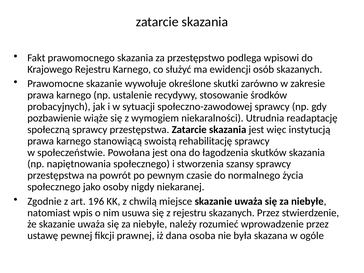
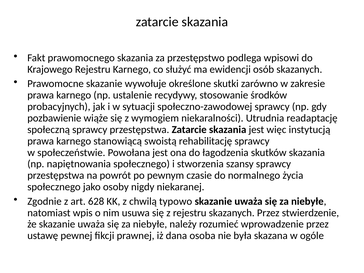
196: 196 -> 628 (96, 201)
miejsce: miejsce -> typowo (176, 201)
